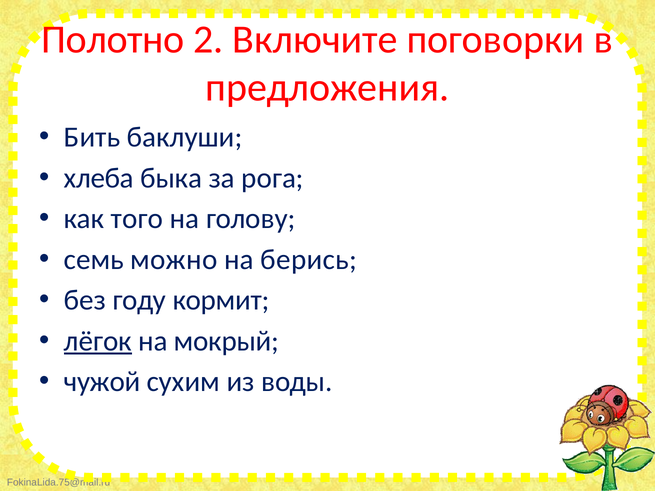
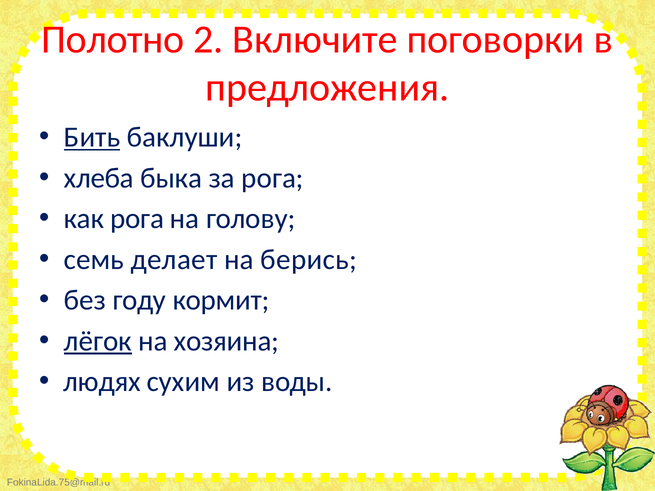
Бить underline: none -> present (92, 137)
как того: того -> рога (137, 219)
можно: можно -> делает (174, 260)
мокрый: мокрый -> хозяина (226, 341)
чужой: чужой -> людях (102, 382)
